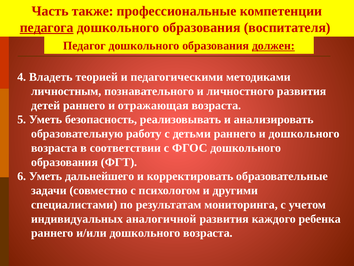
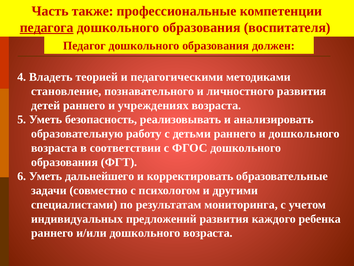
должен underline: present -> none (273, 46)
личностным: личностным -> становление (66, 91)
отражающая: отражающая -> учреждениях (153, 105)
аналогичной: аналогичной -> предложений (161, 218)
